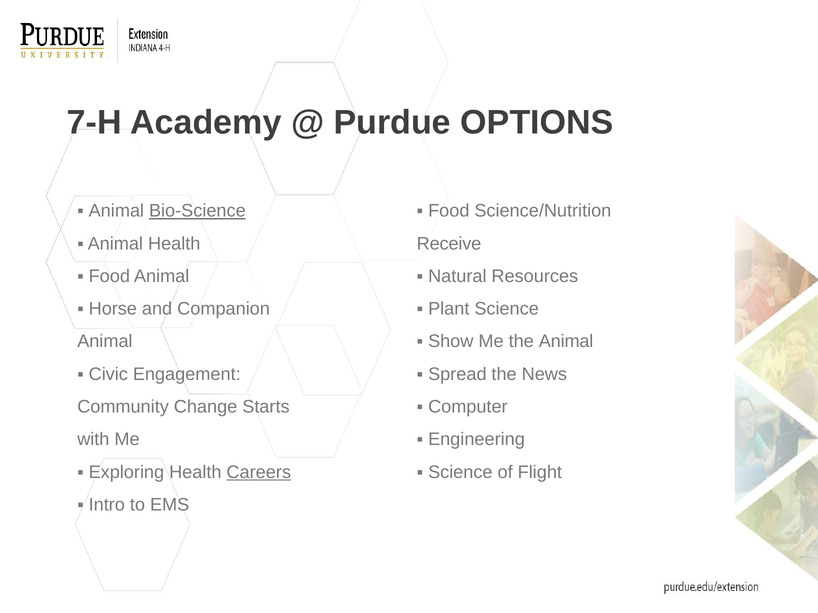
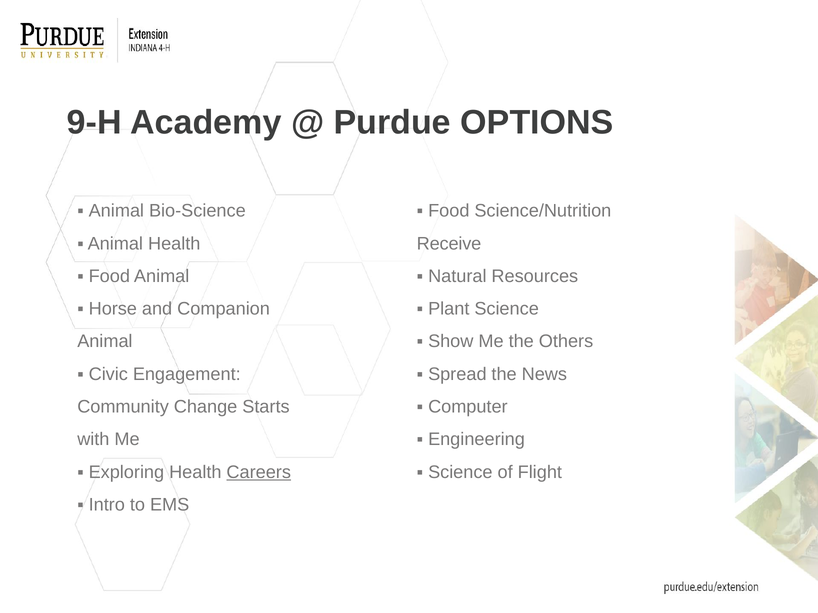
7-H: 7-H -> 9-H (94, 123)
Bio-Science underline: present -> none (197, 211)
the Animal: Animal -> Others (566, 342)
